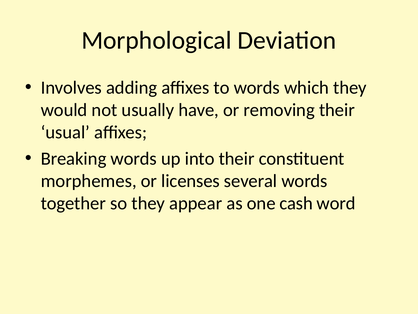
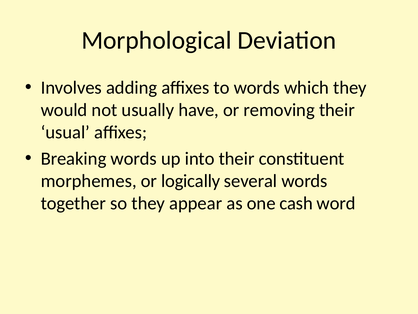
licenses: licenses -> logically (191, 181)
